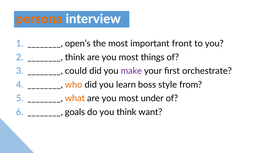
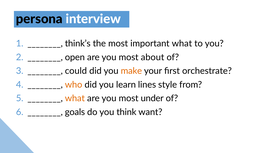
persona colour: orange -> black (39, 19)
open’s: open’s -> think’s (78, 44)
important front: front -> what (182, 44)
think: think -> open (75, 57)
things: things -> about (153, 57)
make colour: purple -> orange (131, 71)
boss: boss -> lines (147, 85)
